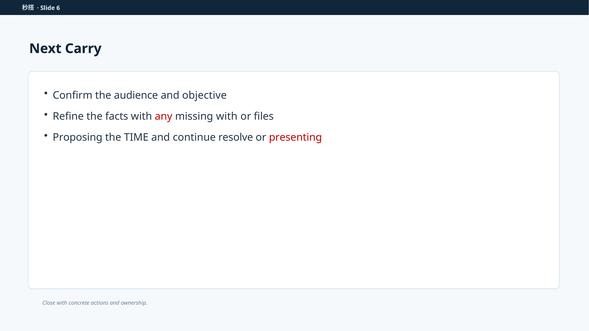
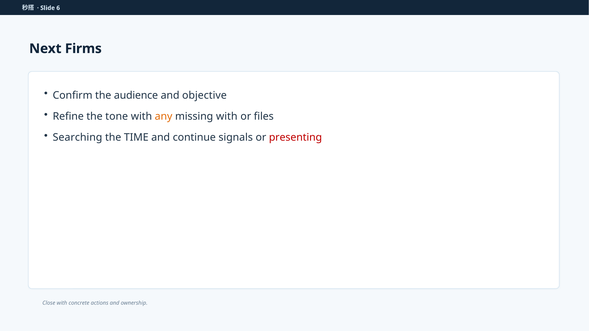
Carry: Carry -> Firms (83, 49)
facts: facts -> tone (117, 116)
any colour: red -> orange (164, 116)
Proposing: Proposing -> Searching (78, 138)
resolve: resolve -> signals (236, 138)
